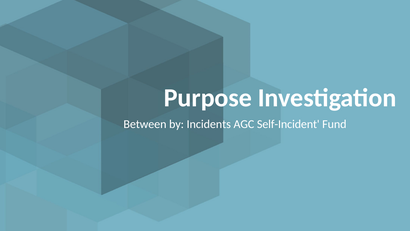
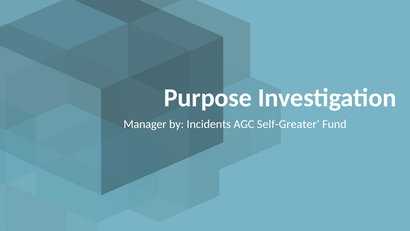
Between: Between -> Manager (145, 124)
Self-Incident: Self-Incident -> Self-Greater (288, 124)
